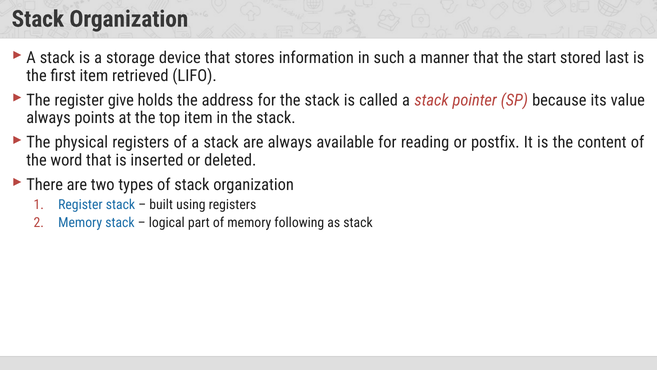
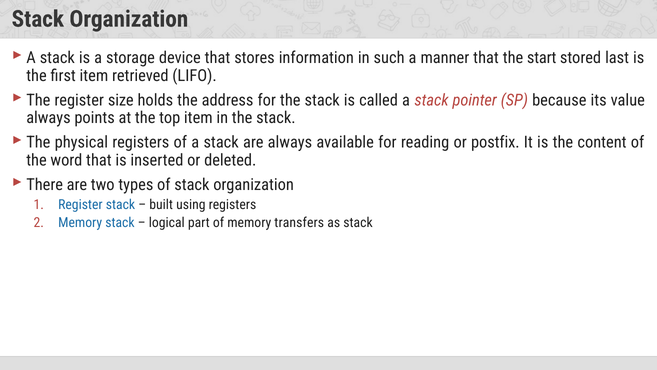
give: give -> size (121, 100)
following: following -> transfers (299, 223)
